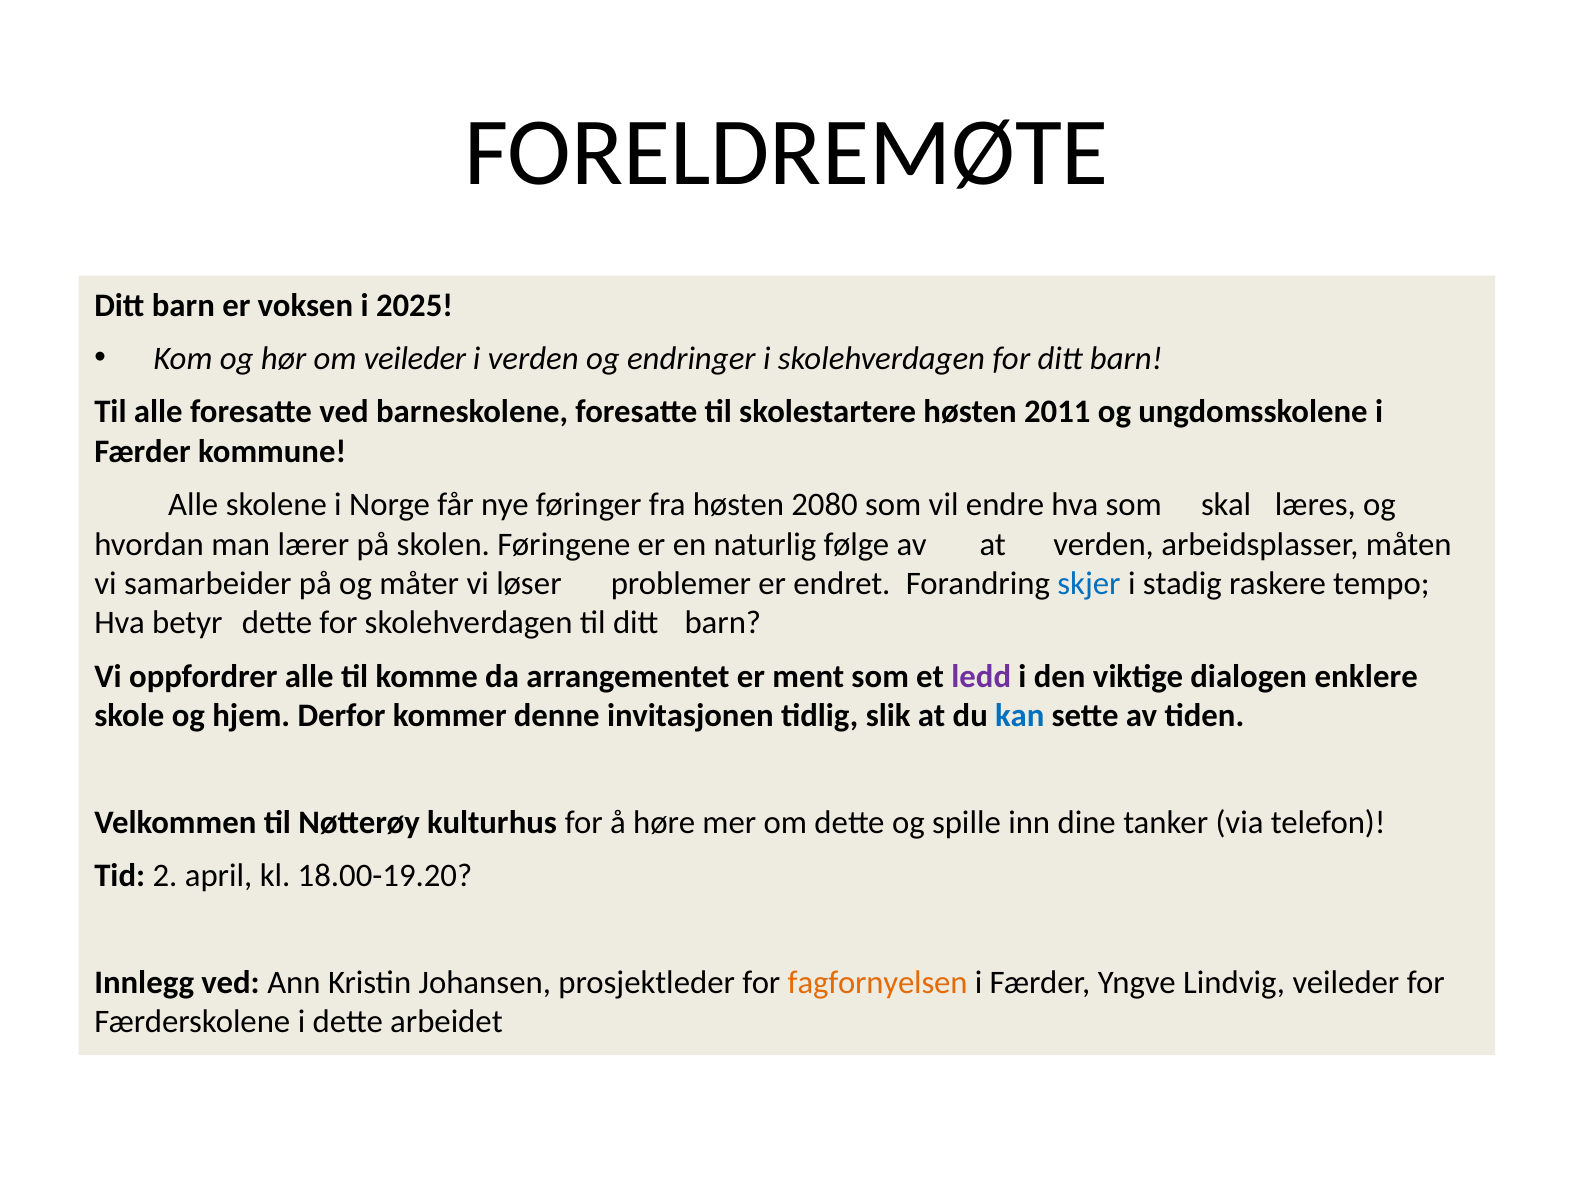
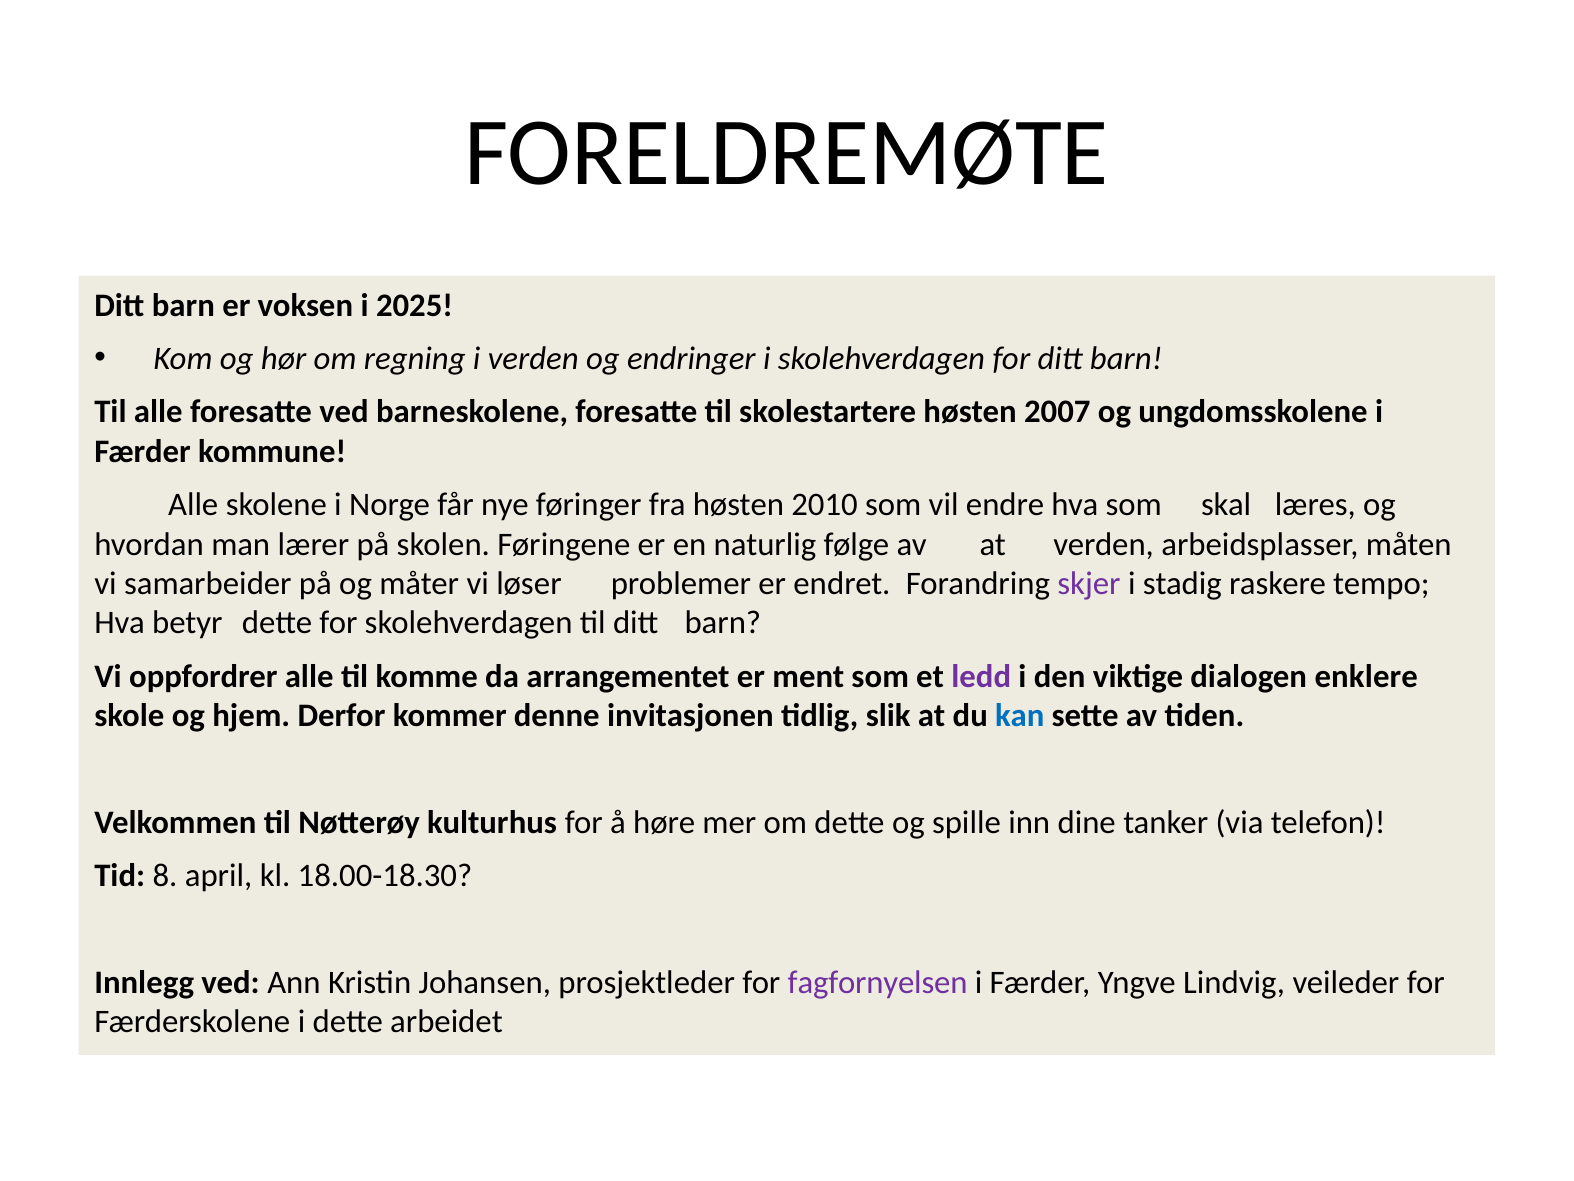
om veileder: veileder -> regning (415, 359)
2011: 2011 -> 2007 (1057, 412)
2080: 2080 -> 2010 (825, 505)
skjer colour: blue -> purple (1089, 583)
2: 2 -> 8 (165, 876)
18.00-19.20: 18.00-19.20 -> 18.00-18.30 (385, 876)
fagfornyelsen colour: orange -> purple (878, 982)
